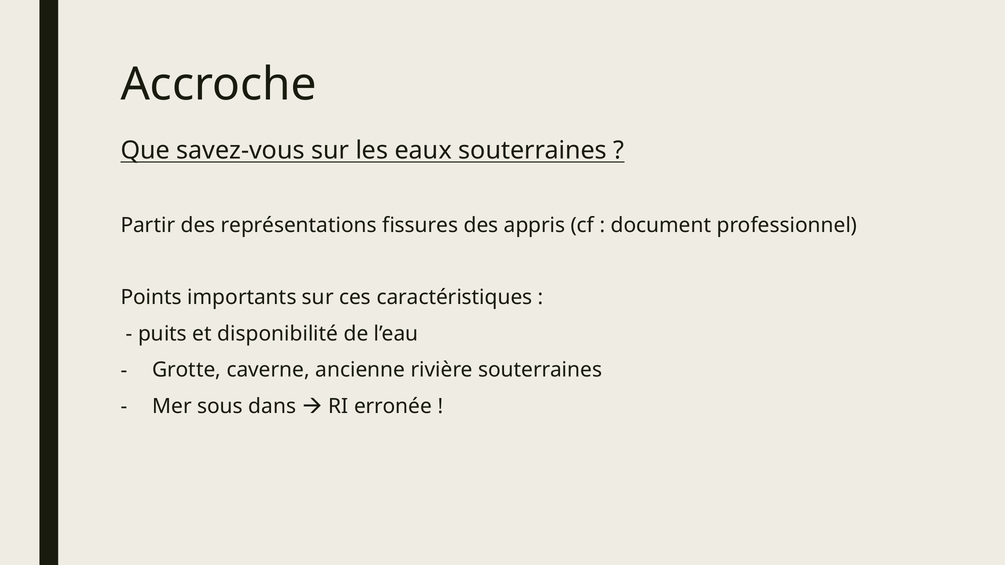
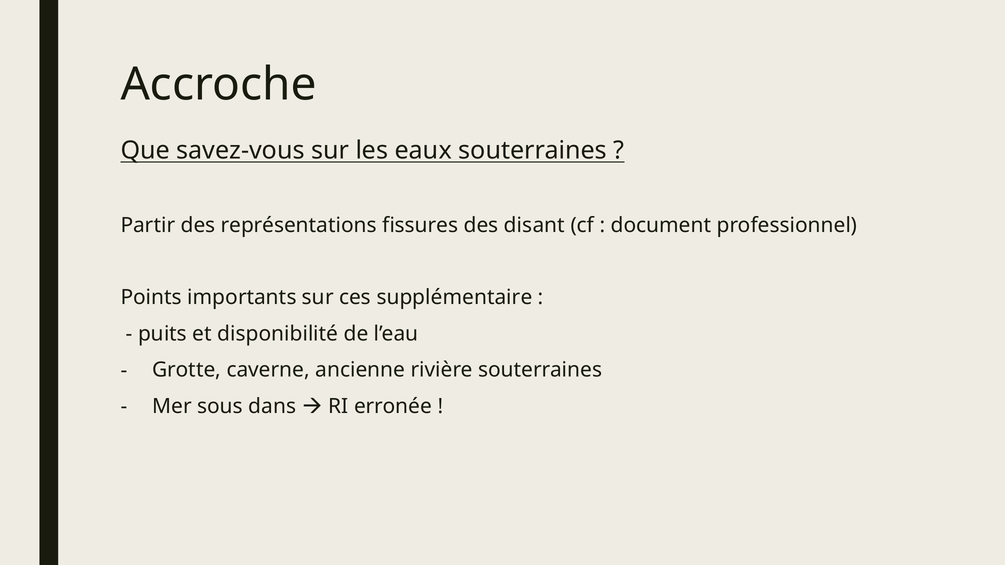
appris: appris -> disant (534, 225)
caractéristiques: caractéristiques -> supplémentaire (454, 298)
